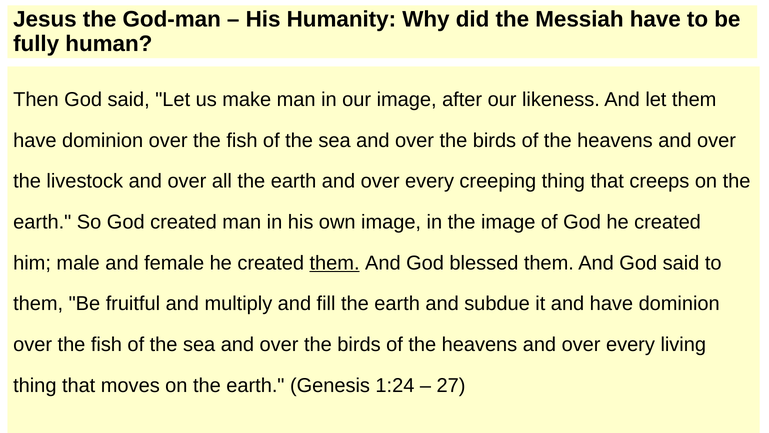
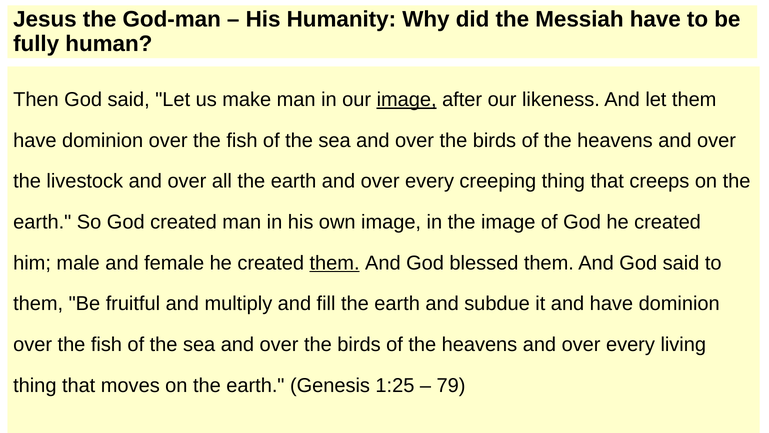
image underline: none -> present (407, 99)
1:24: 1:24 -> 1:25 (395, 385)
27: 27 -> 79 (451, 385)
